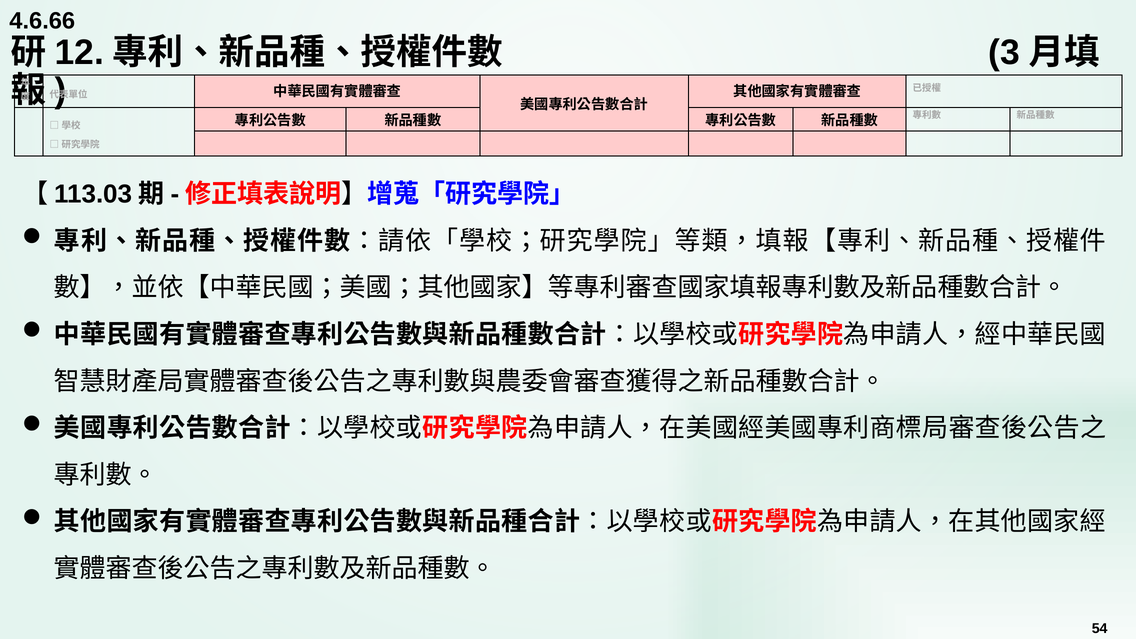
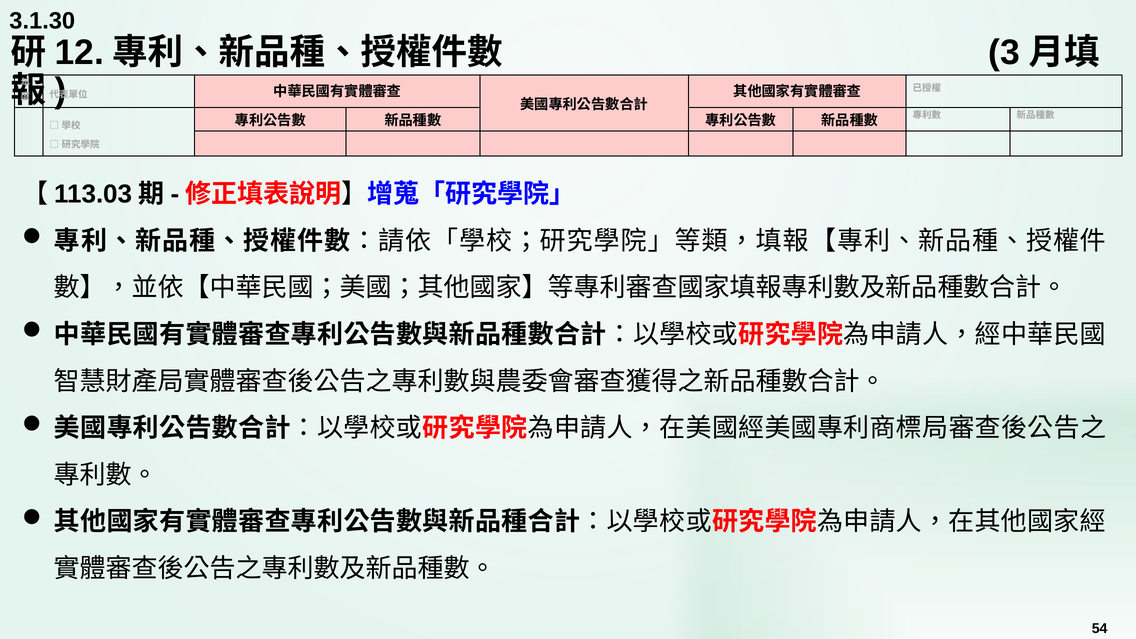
4.6.66: 4.6.66 -> 3.1.30 (42, 21)
